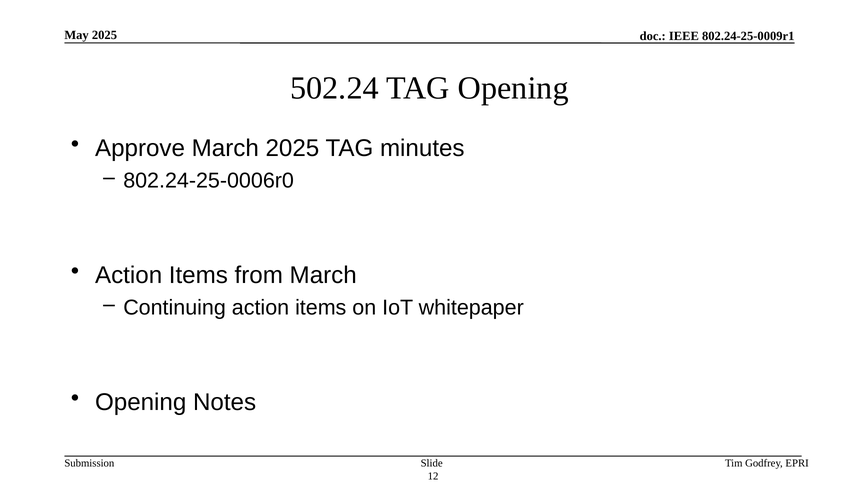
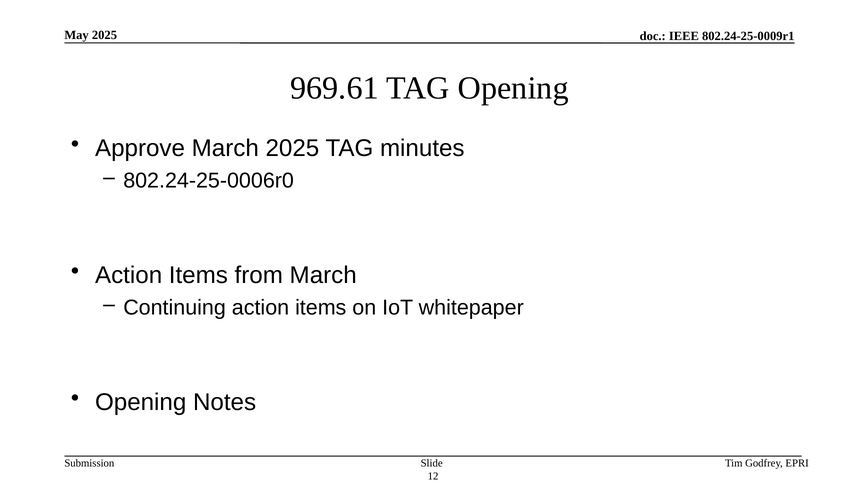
502.24: 502.24 -> 969.61 (334, 88)
